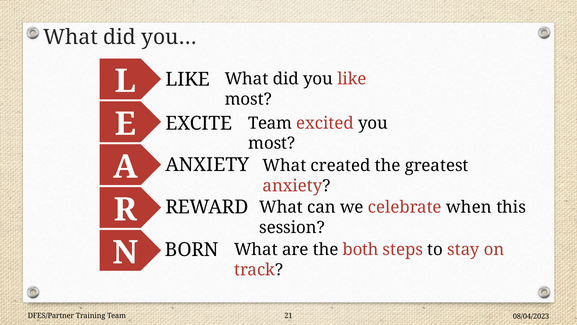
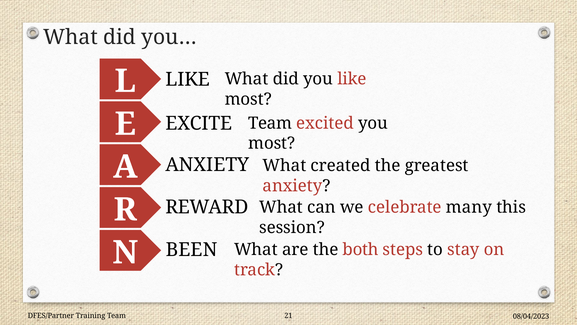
when: when -> many (469, 207)
BORN: BORN -> BEEN (192, 249)
